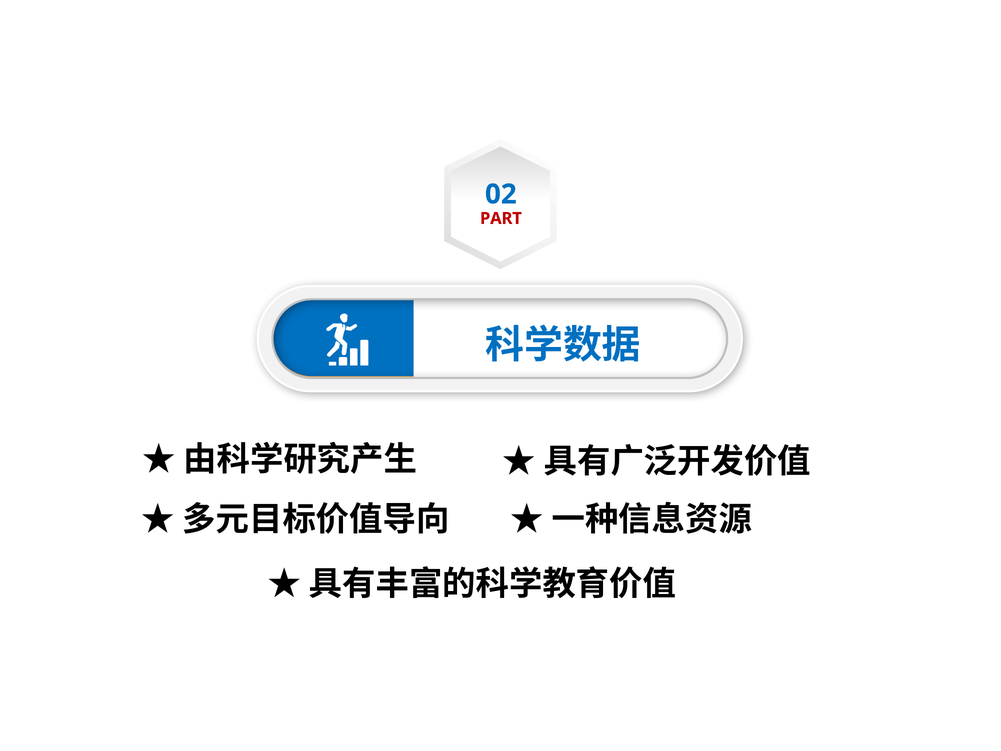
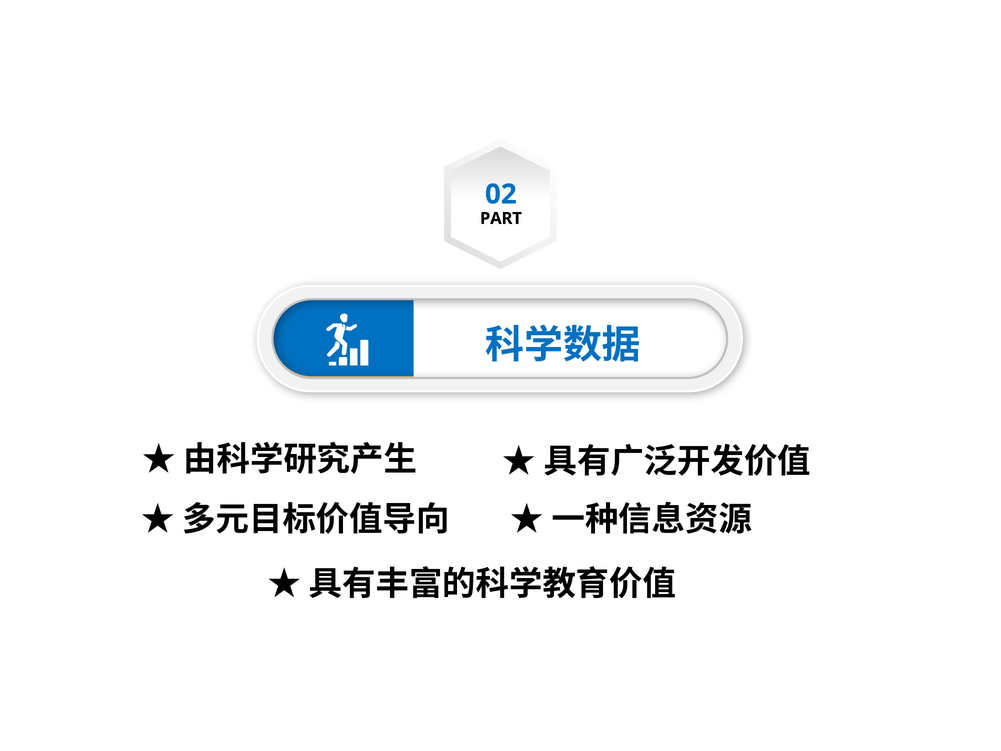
PART colour: red -> black (501, 218)
